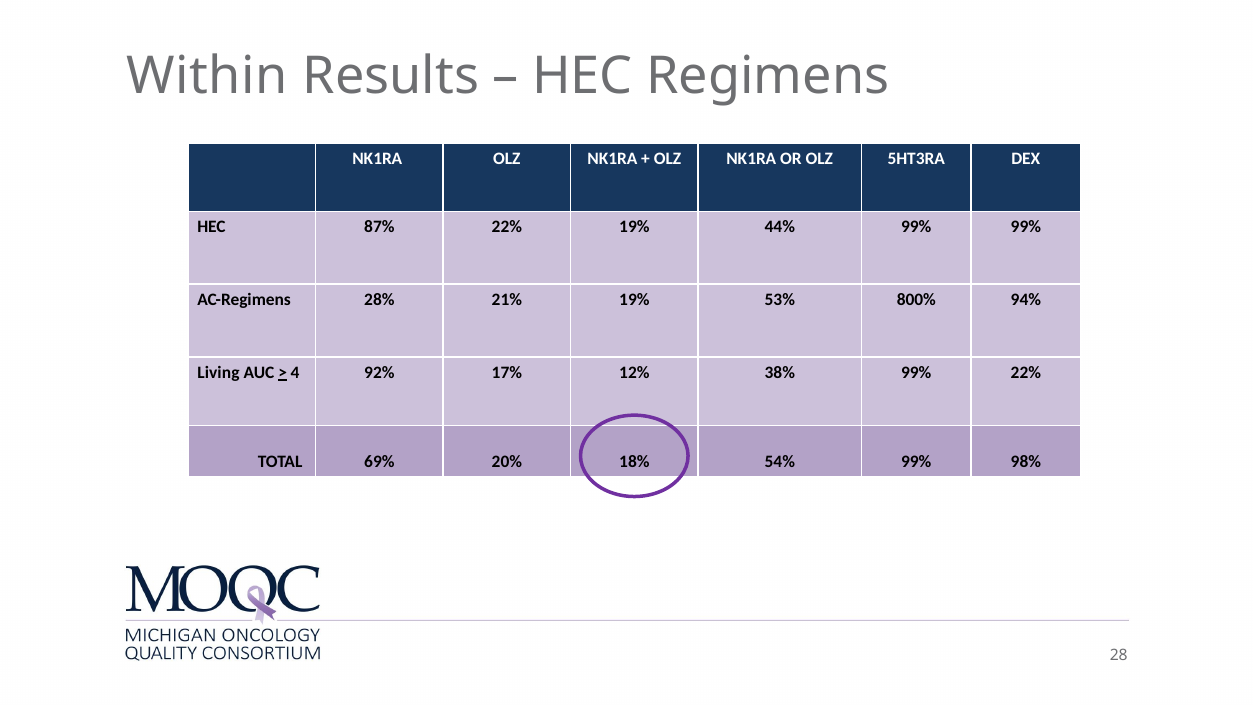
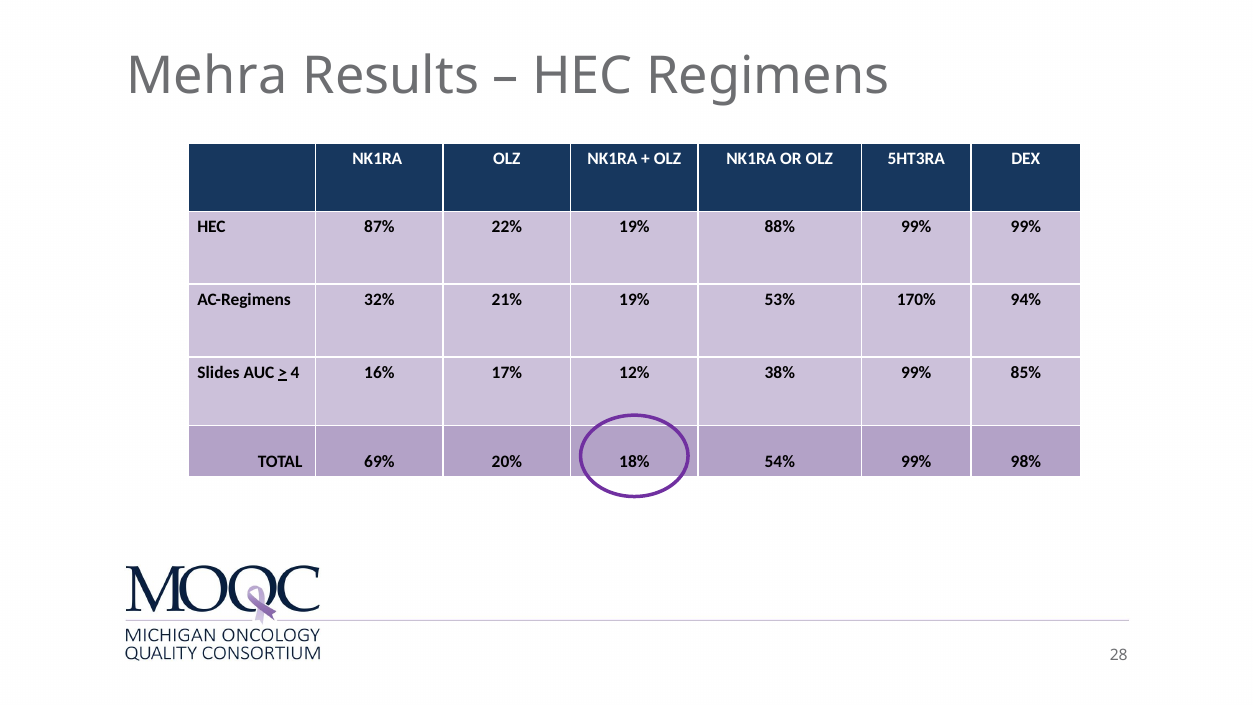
Within: Within -> Mehra (207, 76)
44%: 44% -> 88% (780, 227)
28%: 28% -> 32% (379, 300)
800%: 800% -> 170% (916, 300)
Living: Living -> Slides (218, 372)
92%: 92% -> 16% (379, 372)
99% 22%: 22% -> 85% (1026, 372)
